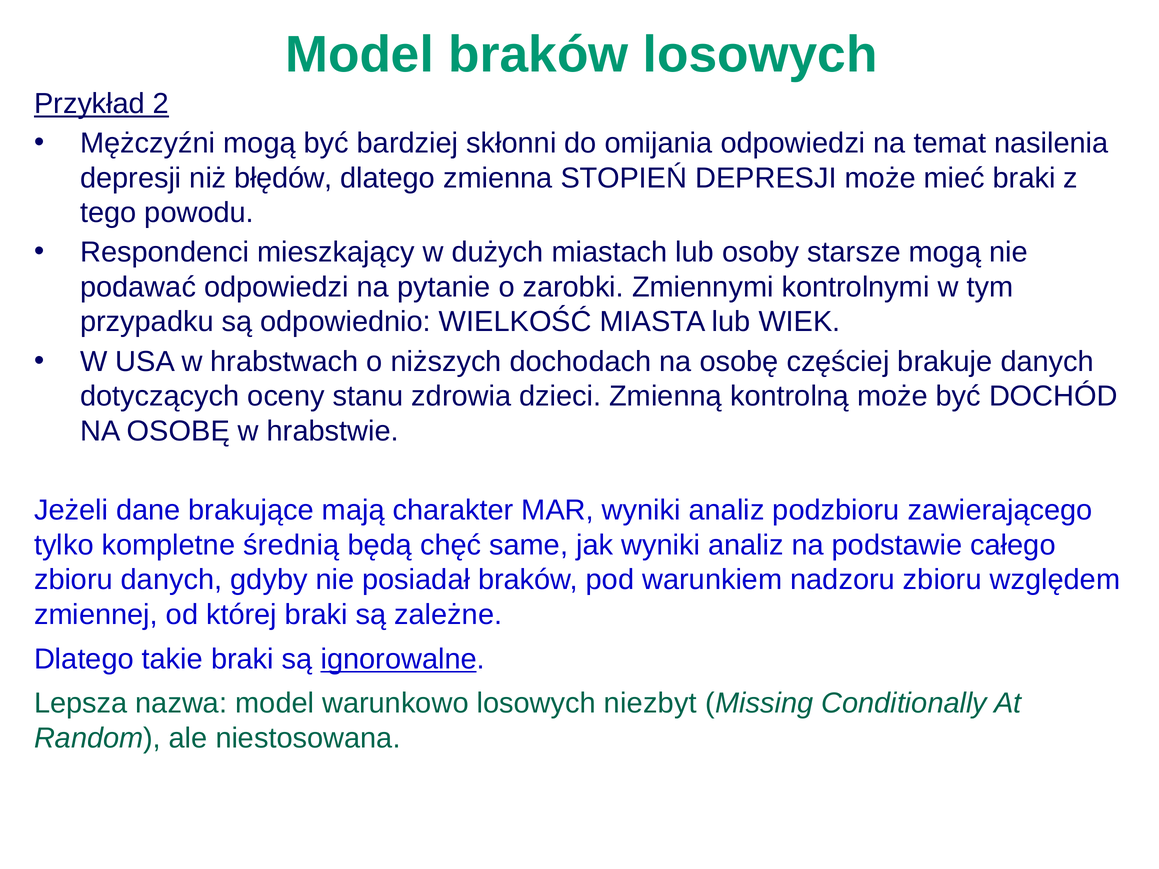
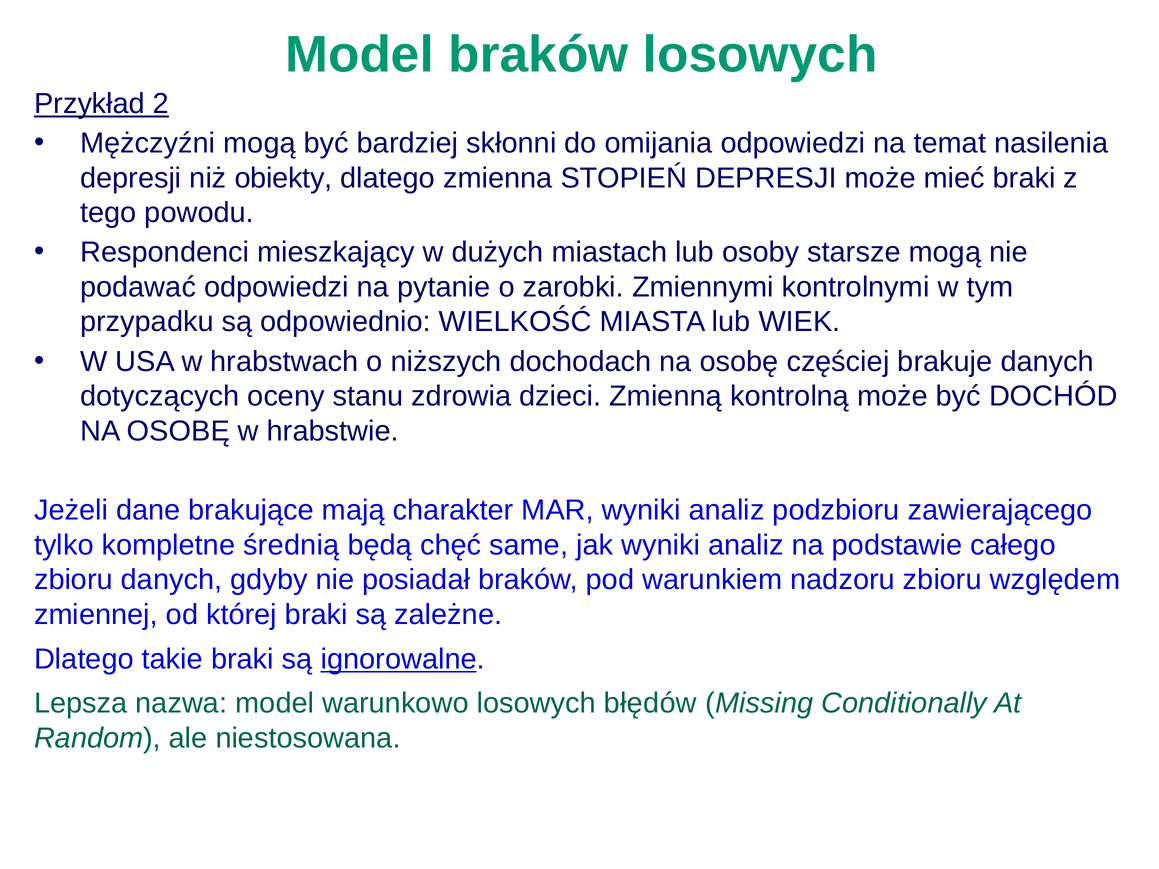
błędów: błędów -> obiekty (283, 178)
niezbyt: niezbyt -> błędów (650, 704)
